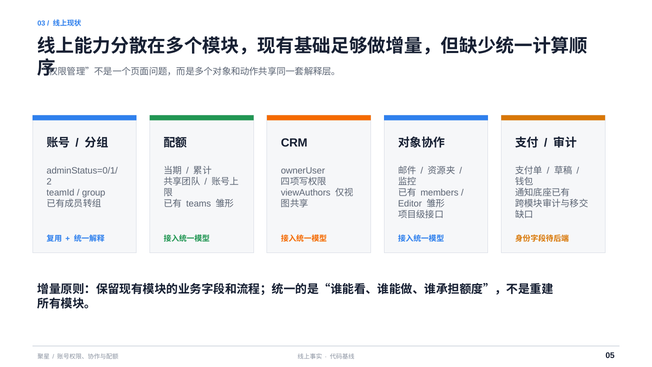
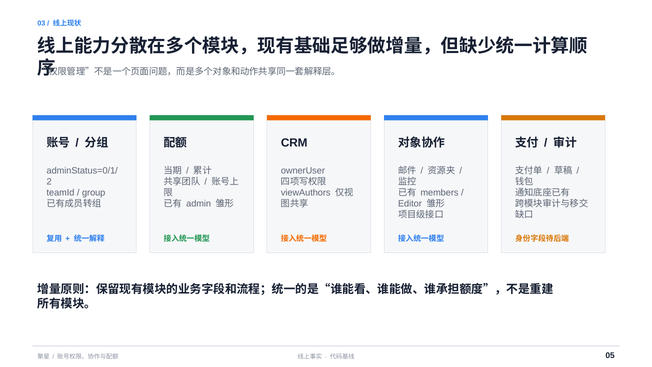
teams: teams -> admin (199, 203)
